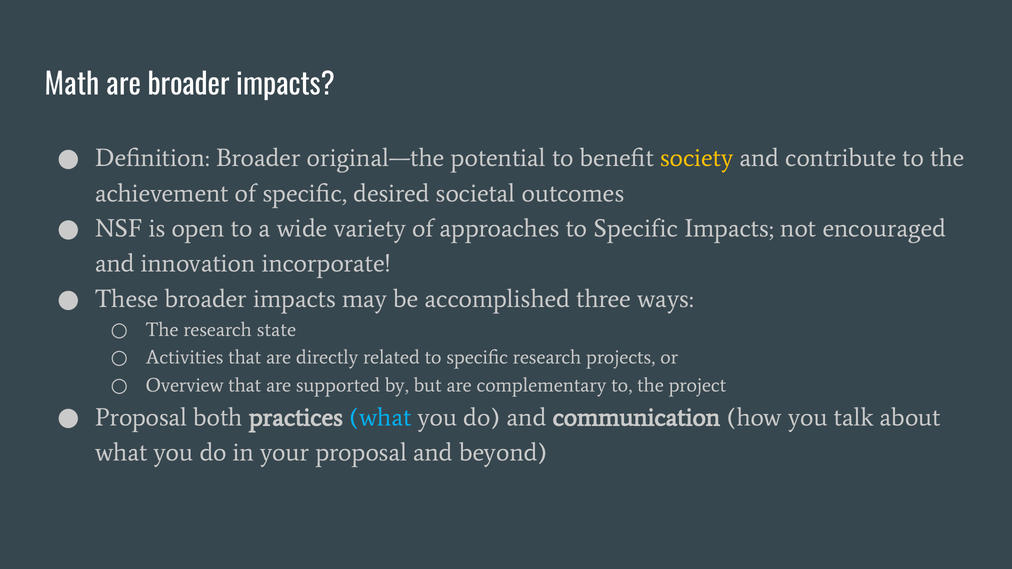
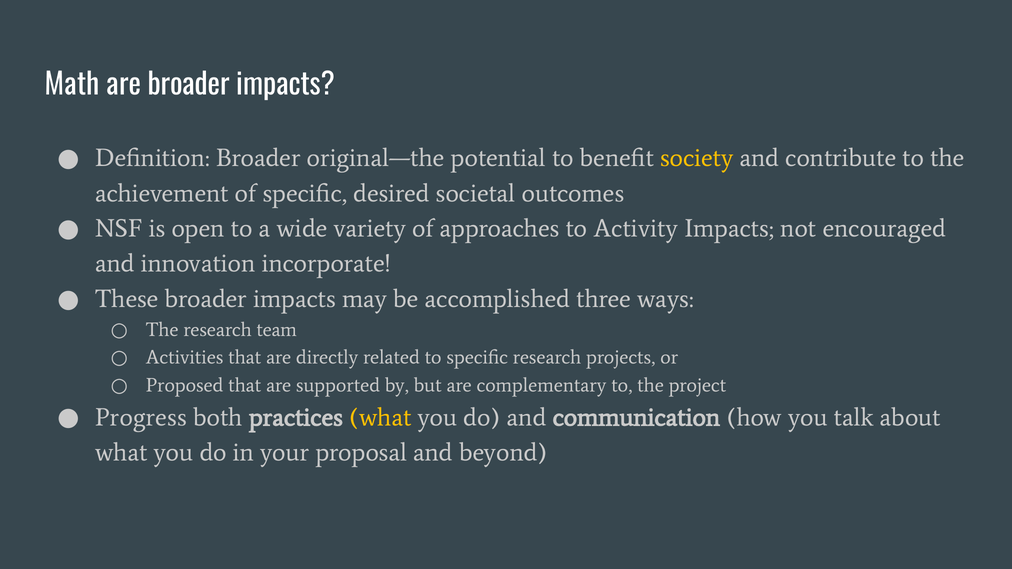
approaches to Specific: Specific -> Activity (636, 229)
state: state -> team (277, 330)
Overview: Overview -> Proposed (185, 385)
Proposal: Proposal -> Progress (141, 417)
what colour: light blue -> yellow (380, 417)
